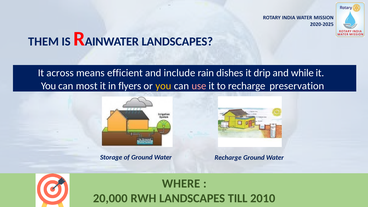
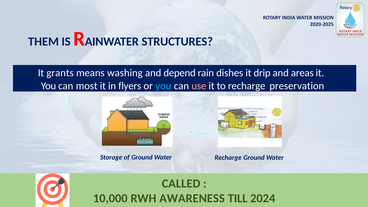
LANDSCAPES: LANDSCAPES -> STRUCTURES (177, 41)
across: across -> grants (60, 73)
efficient: efficient -> washing (125, 73)
include: include -> depend (180, 73)
while: while -> areas (302, 73)
you colour: yellow -> light blue (163, 86)
WHERE: WHERE -> CALLED (181, 184)
20,000: 20,000 -> 10,000 (110, 198)
RWH LANDSCAPES: LANDSCAPES -> AWARENESS (192, 198)
2010: 2010 -> 2024 (263, 198)
